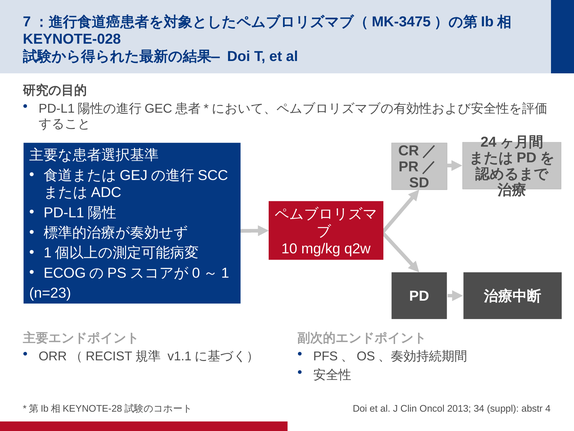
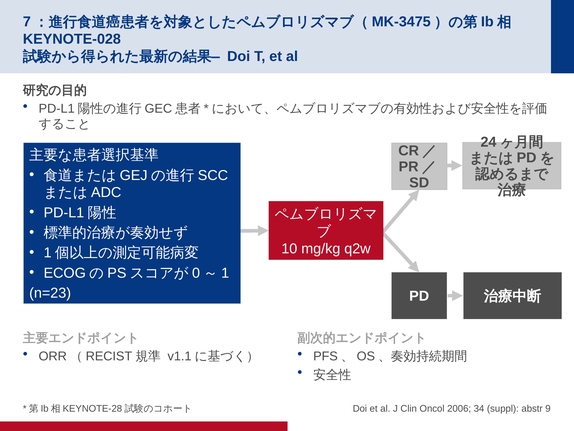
2013: 2013 -> 2006 (459, 408)
4: 4 -> 9 (548, 408)
